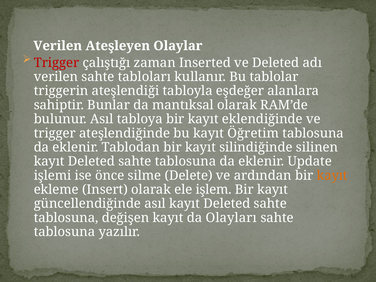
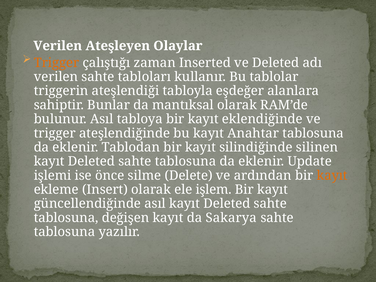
Trigger colour: red -> orange (56, 63)
Öğretim: Öğretim -> Anahtar (253, 133)
Olayları: Olayları -> Sakarya (231, 218)
